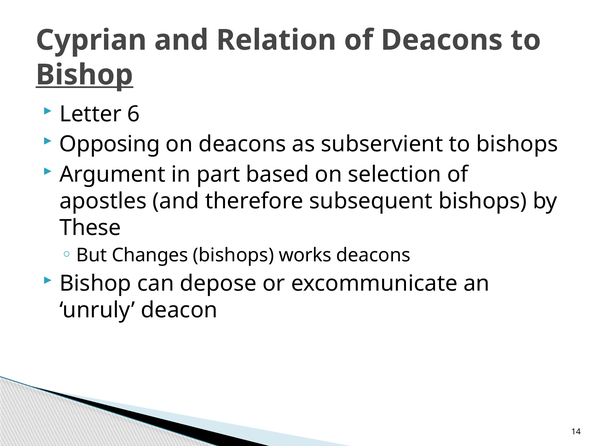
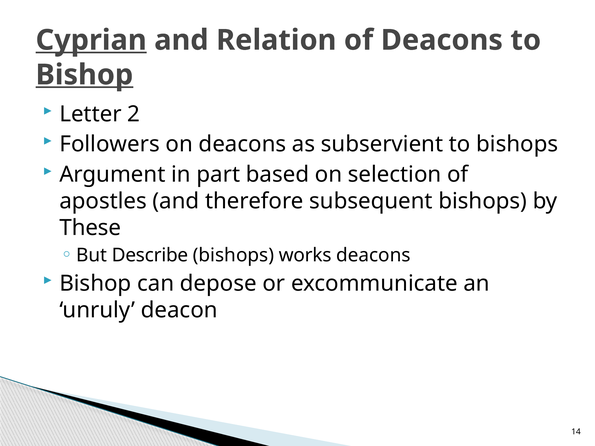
Cyprian underline: none -> present (91, 40)
6: 6 -> 2 (134, 114)
Opposing: Opposing -> Followers (110, 144)
Changes: Changes -> Describe (150, 255)
